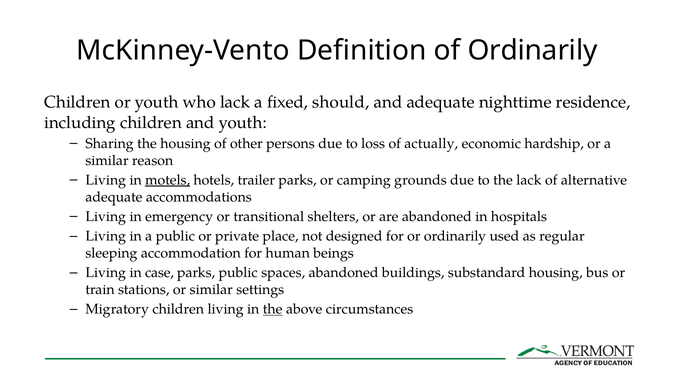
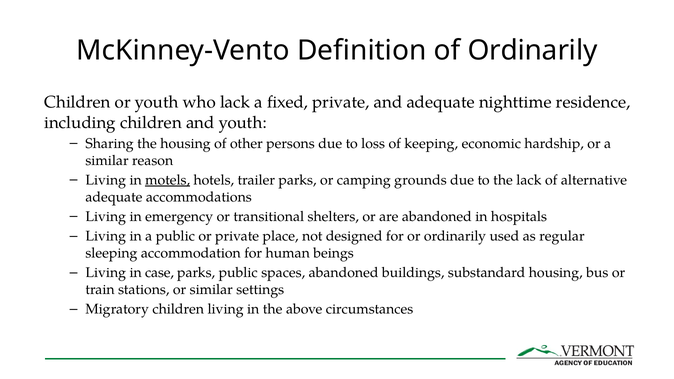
fixed should: should -> private (341, 102)
actually: actually -> keeping (431, 144)
the underline: present -> none (273, 309)
